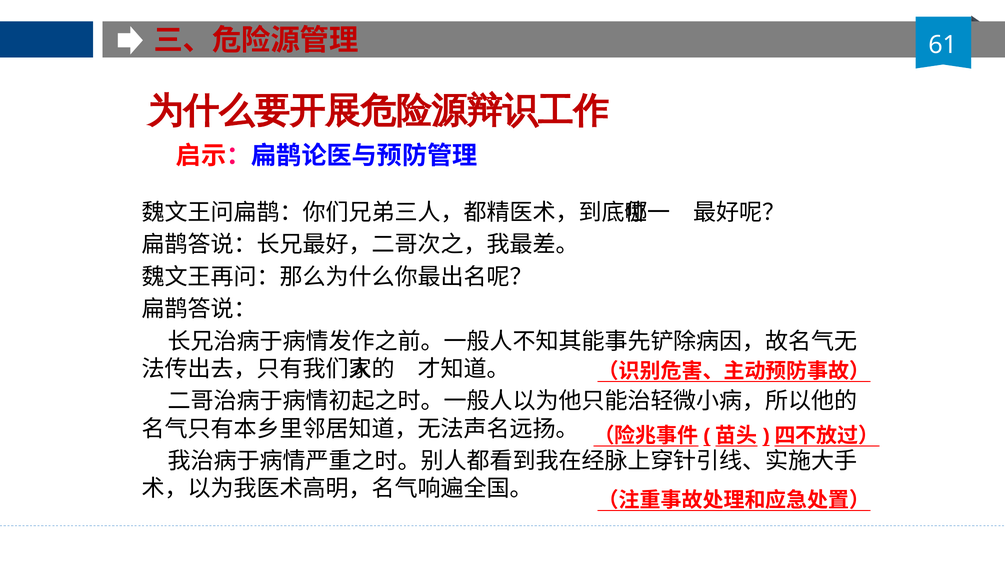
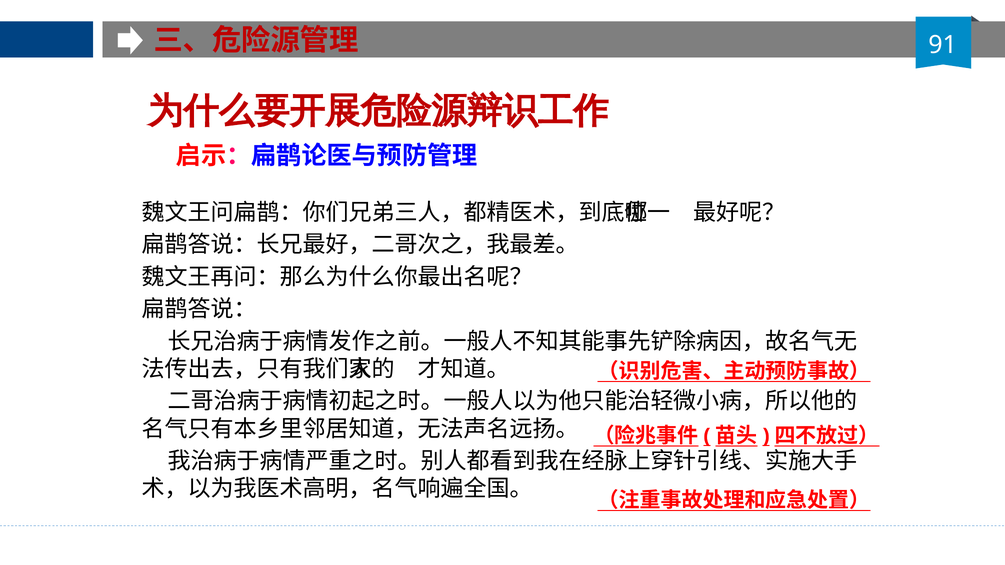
61: 61 -> 91 (943, 45)
